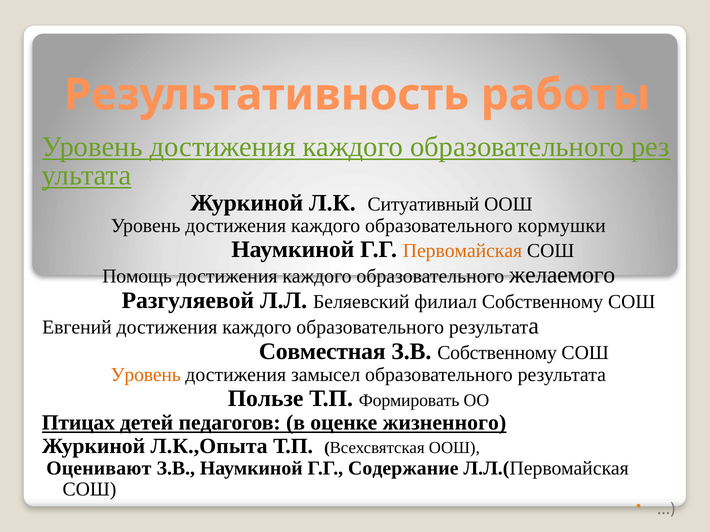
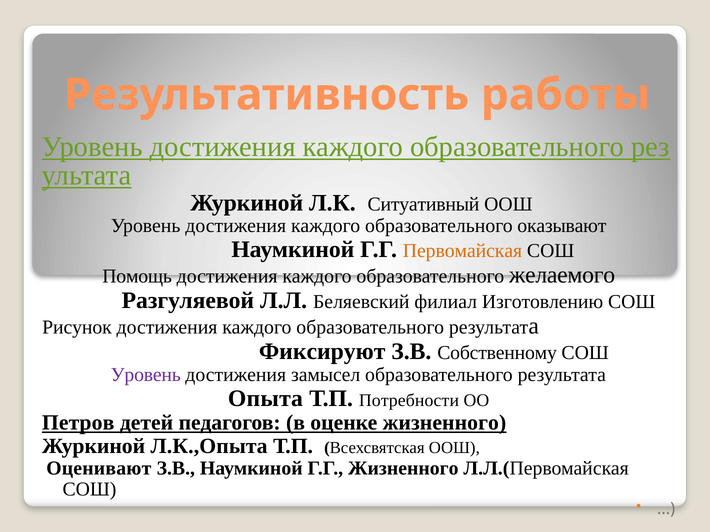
кормушки: кормушки -> оказывают (562, 226)
филиал Собственному: Собственному -> Изготовлению (543, 302)
Евгений: Евгений -> Рисунок (77, 328)
Совместная: Совместная -> Фиксируют (322, 352)
Уровень colour: orange -> purple (146, 375)
Пользе: Пользе -> Опыта (265, 399)
Формировать: Формировать -> Потребности (409, 401)
Птицах: Птицах -> Петров (78, 423)
Г.Г Содержание: Содержание -> Жизненного (403, 469)
